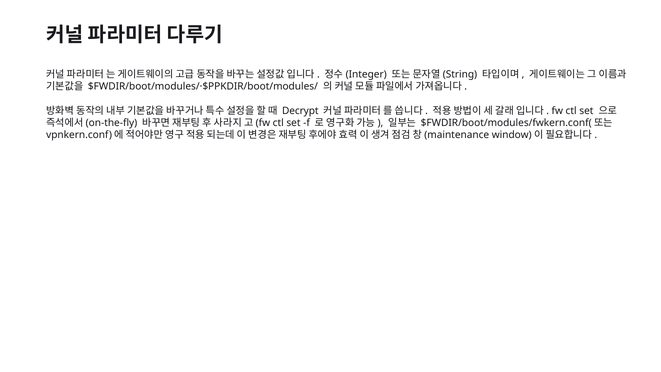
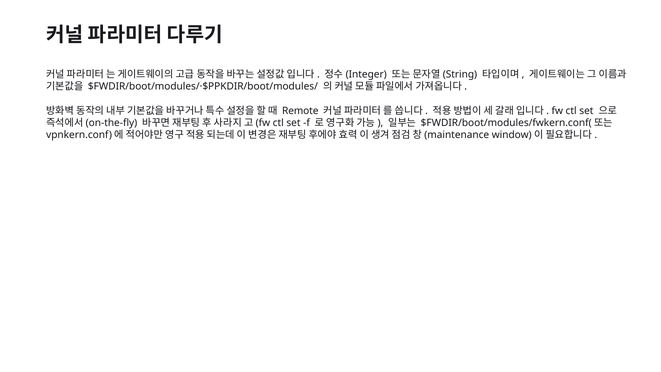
Decrypt: Decrypt -> Remote (300, 111)
